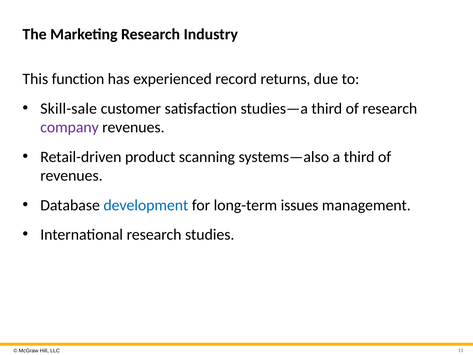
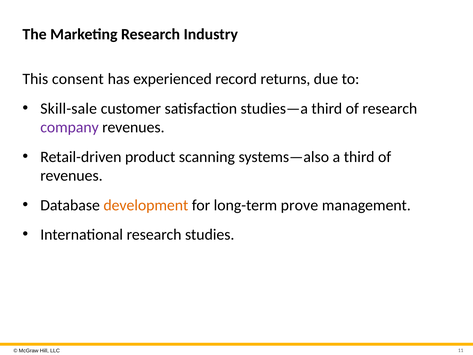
function: function -> consent (78, 79)
development colour: blue -> orange (146, 205)
issues: issues -> prove (299, 205)
